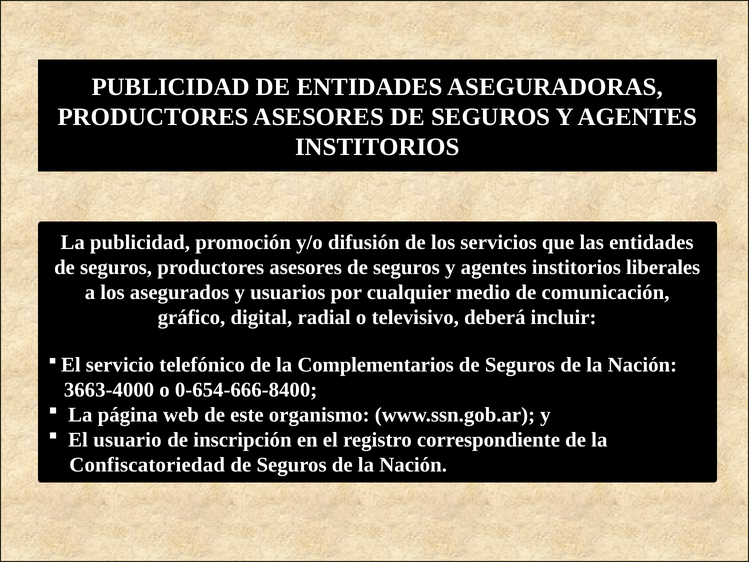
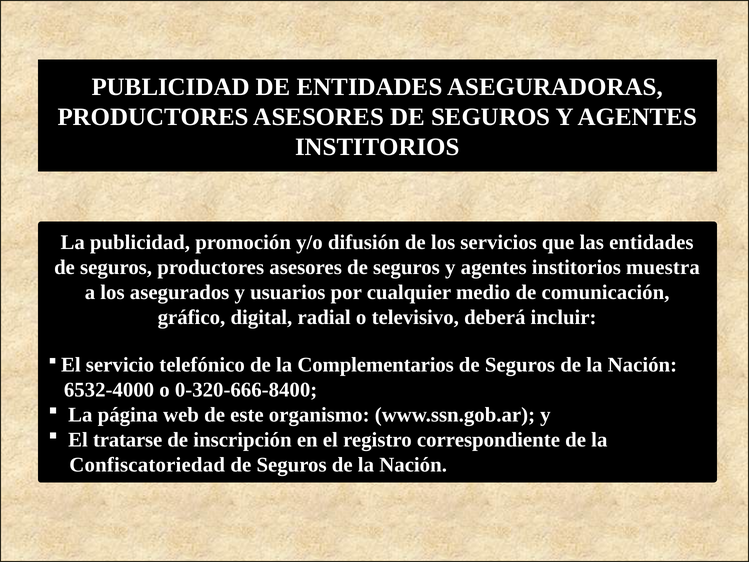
liberales: liberales -> muestra (663, 267)
3663-4000: 3663-4000 -> 6532-4000 (109, 390)
0-654-666-8400: 0-654-666-8400 -> 0-320-666-8400 (246, 390)
usuario: usuario -> tratarse (128, 440)
